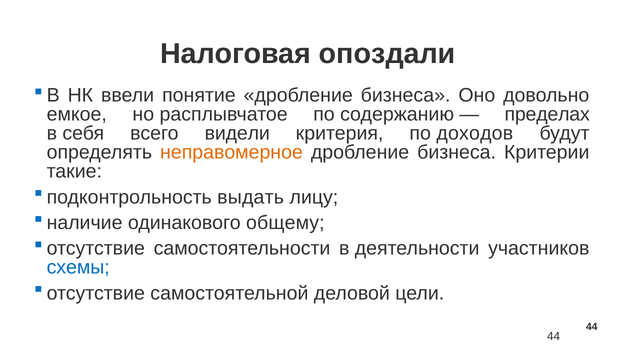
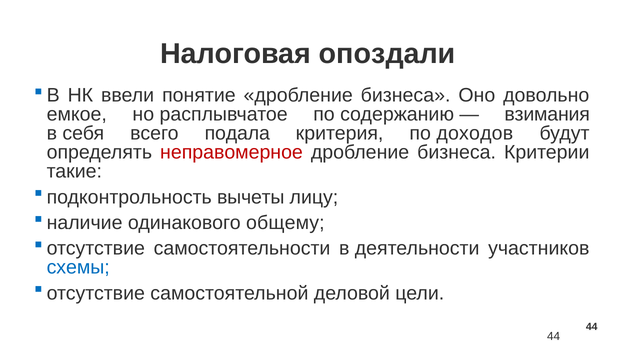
пределах: пределах -> взимания (547, 115)
видели: видели -> подала (237, 134)
неправомерное colour: orange -> red (231, 153)
выдать: выдать -> вычеты (251, 197)
